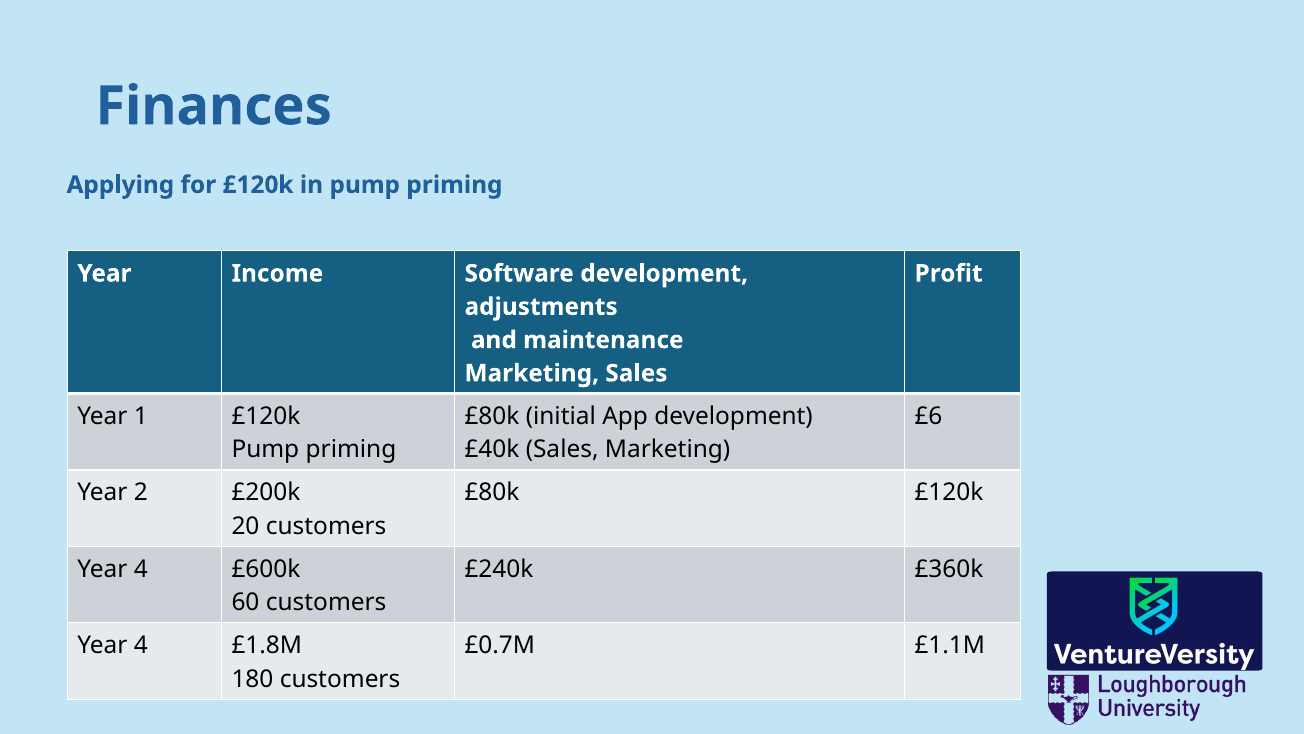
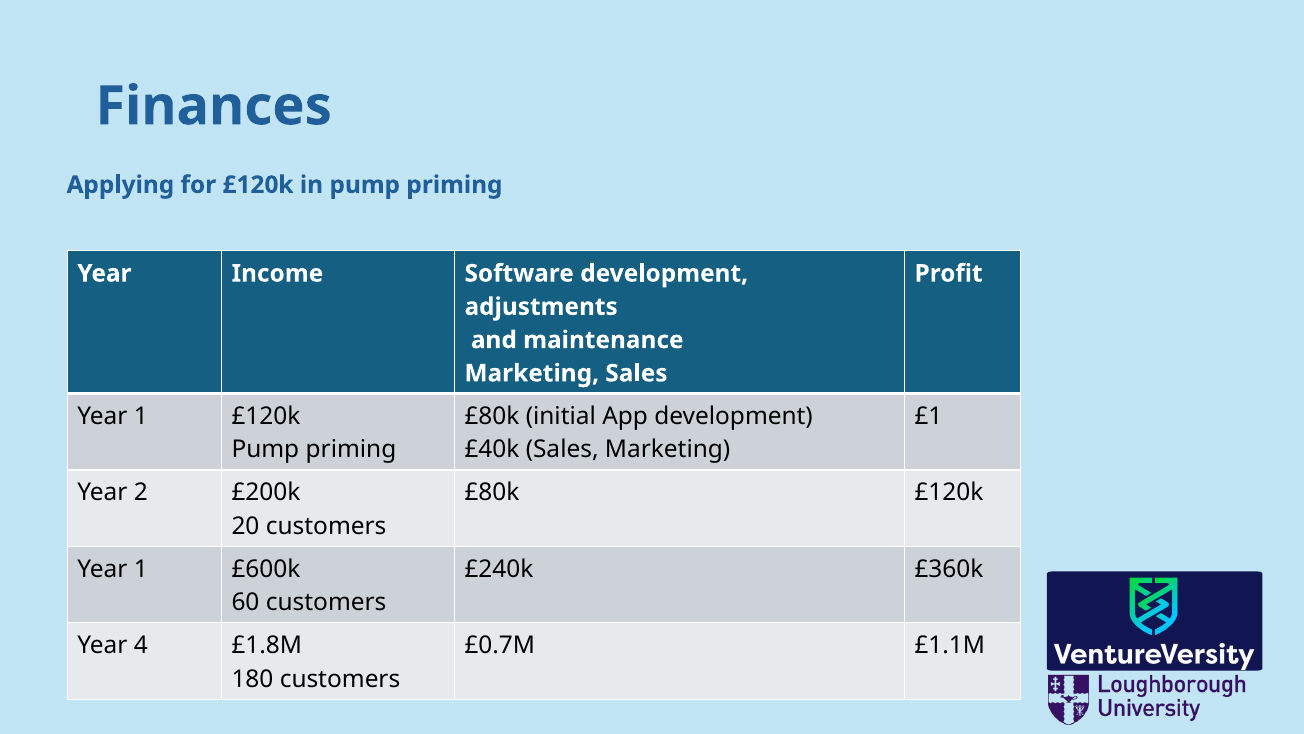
£6: £6 -> £1 (929, 416)
4: 4 -> 1 (141, 569)
